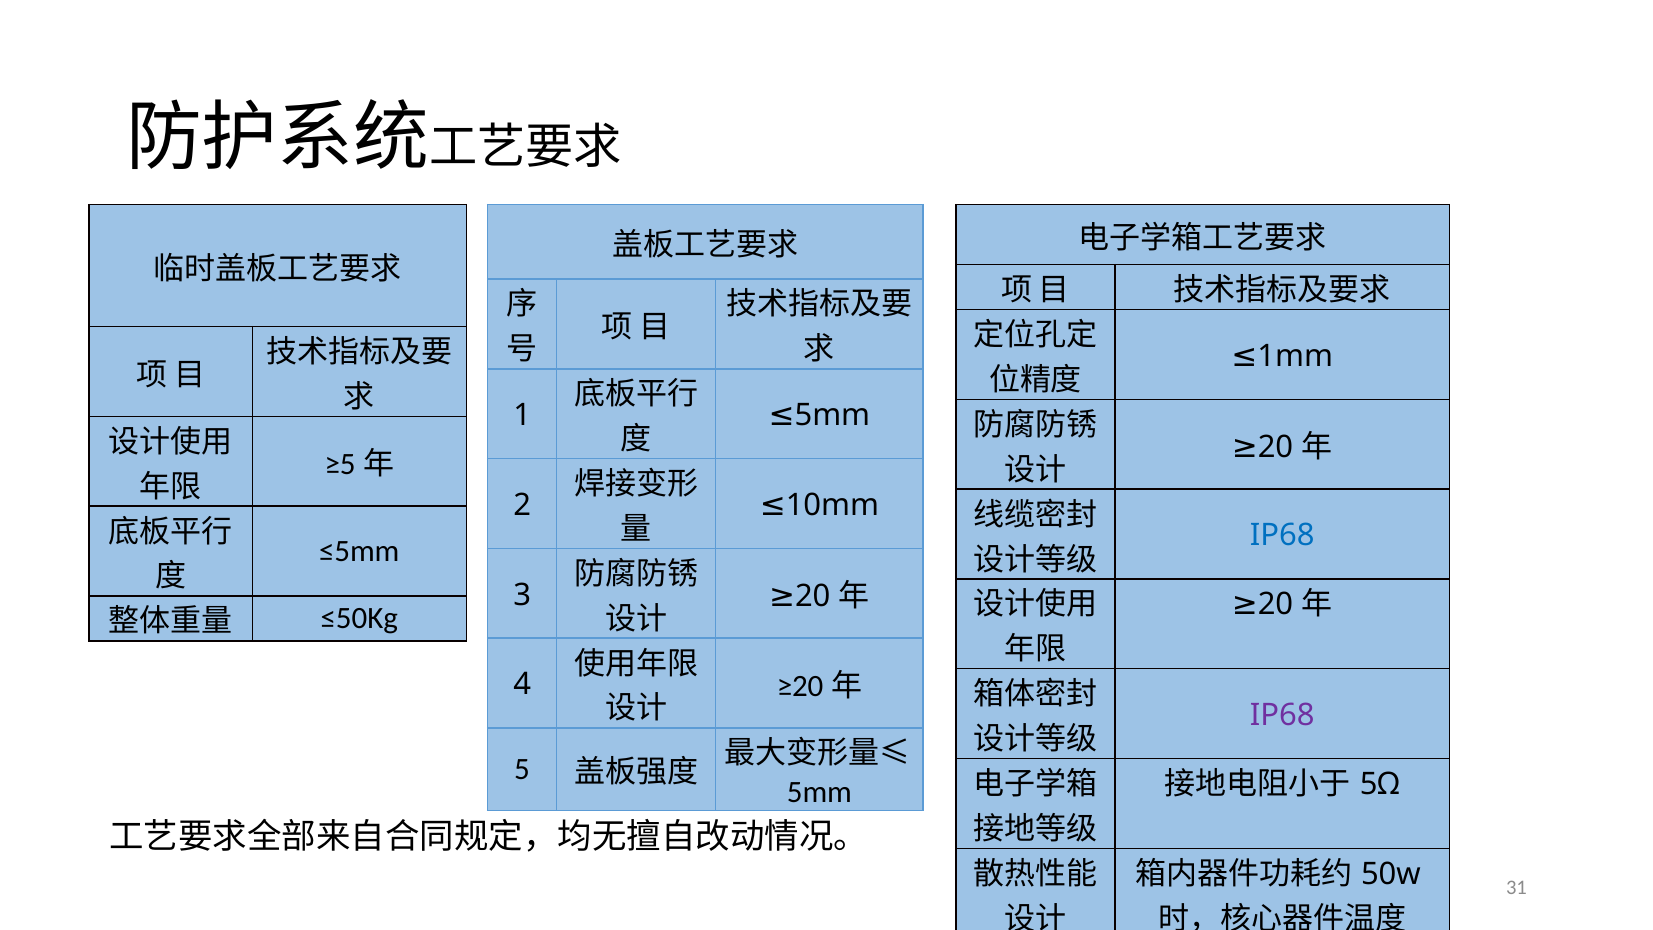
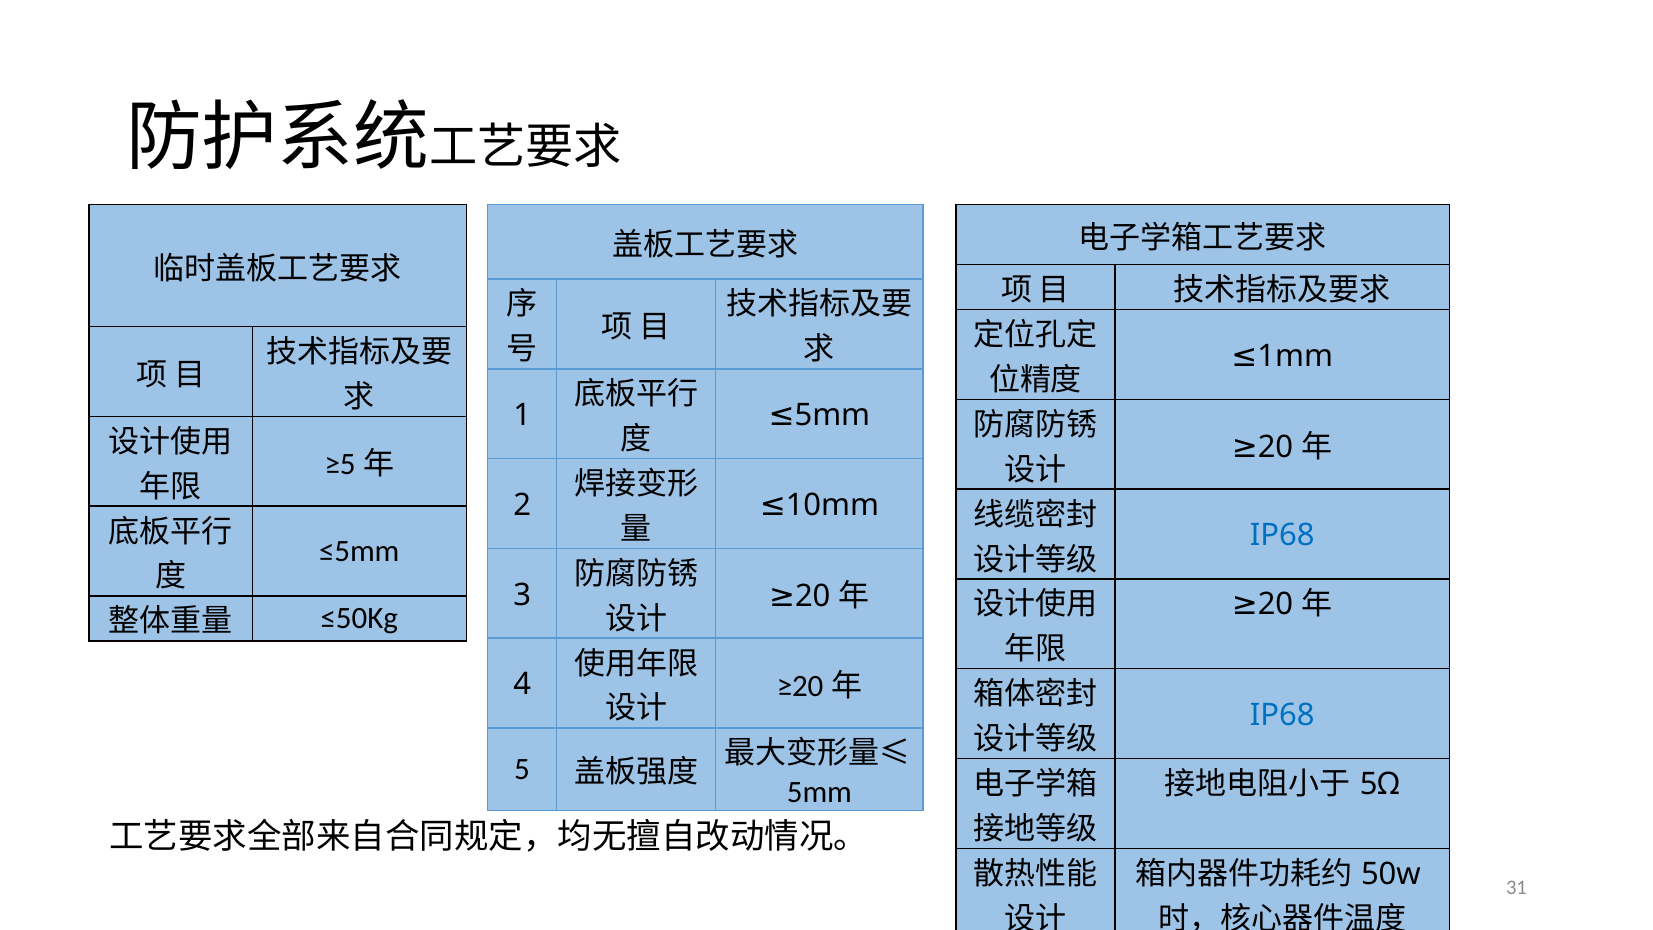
IP68 colour: purple -> blue (1282, 715)
